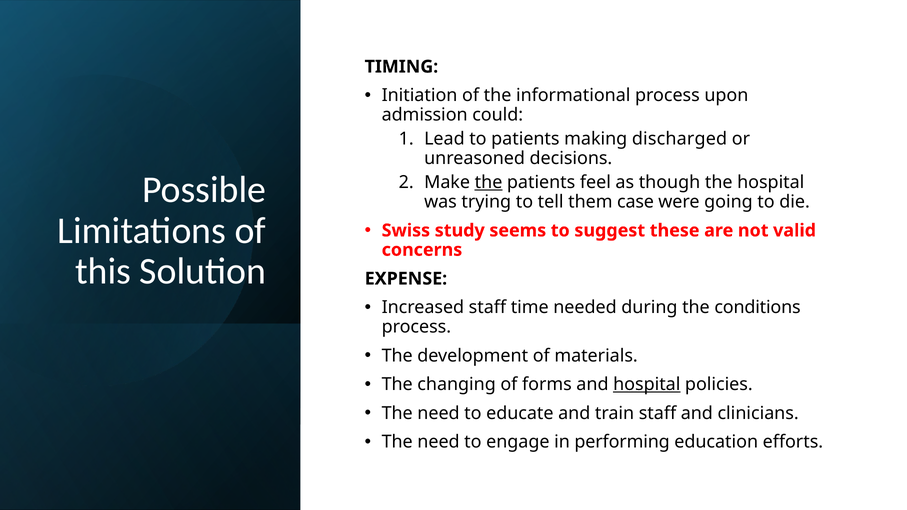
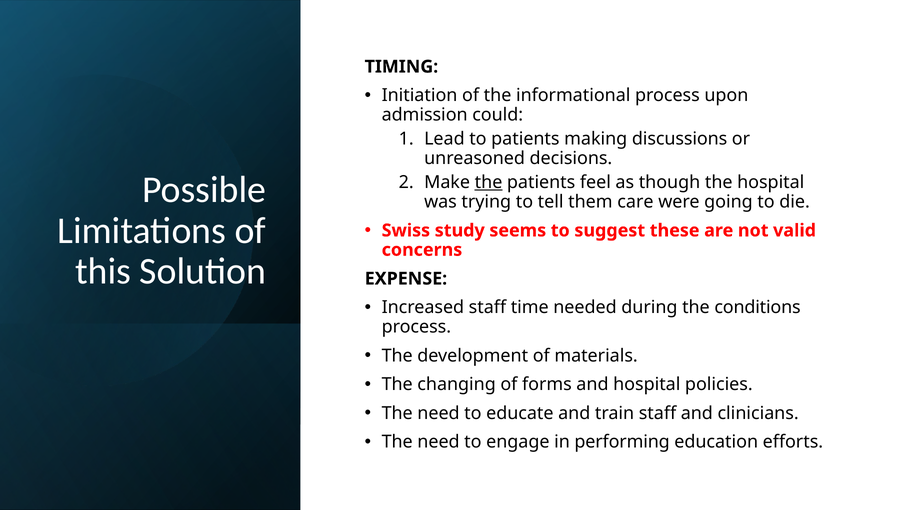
discharged: discharged -> discussions (680, 139)
case: case -> care (635, 202)
hospital underline: present -> none (647, 385)
